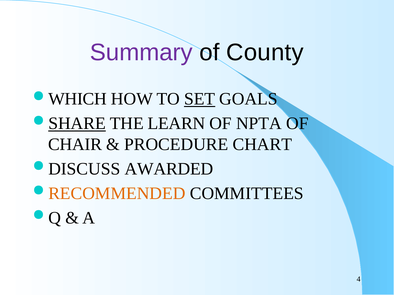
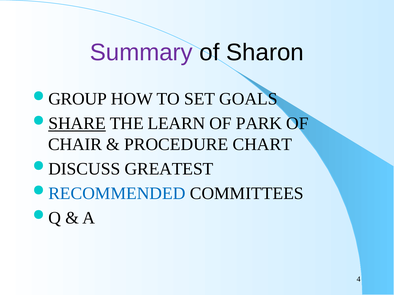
County: County -> Sharon (265, 53)
WHICH: WHICH -> GROUP (78, 99)
SET underline: present -> none (200, 99)
NPTA: NPTA -> PARK (259, 124)
AWARDED: AWARDED -> GREATEST (169, 169)
RECOMMENDED colour: orange -> blue (117, 194)
